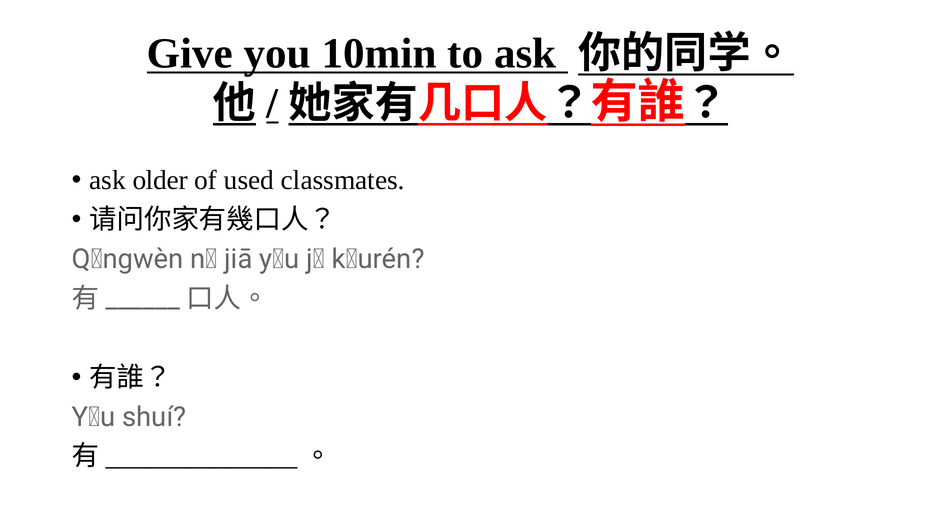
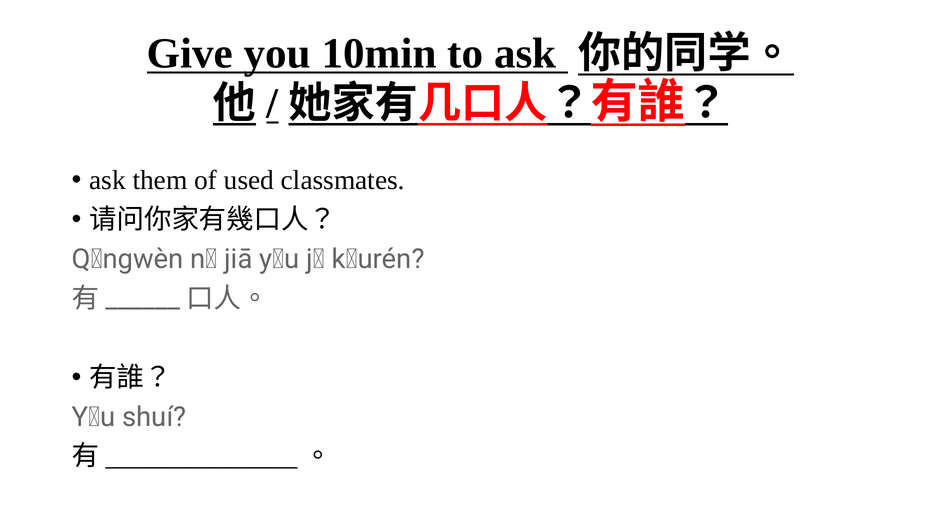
older: older -> them (160, 181)
